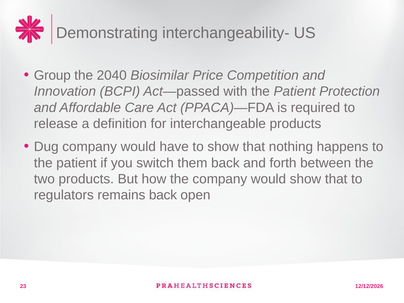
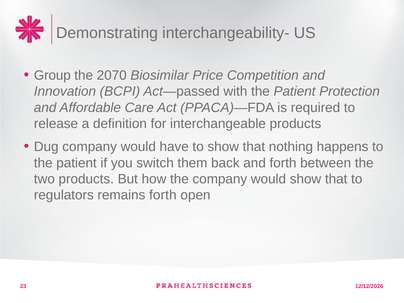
2040: 2040 -> 2070 (112, 75)
remains back: back -> forth (163, 195)
